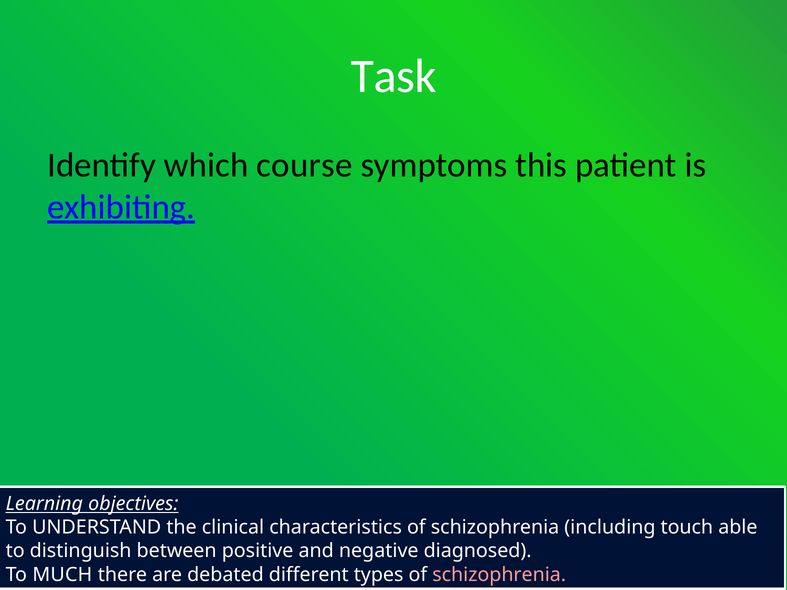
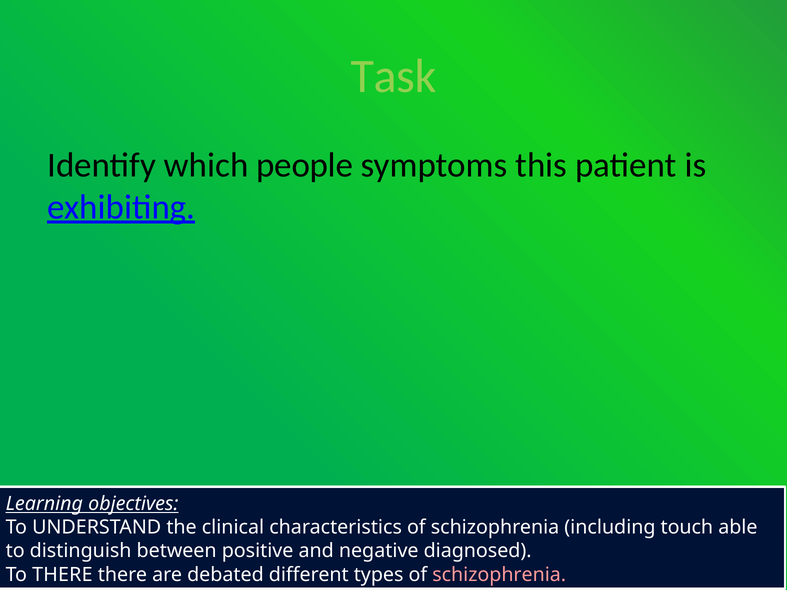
Task colour: white -> light green (394, 76)
course: course -> people (305, 165)
To MUCH: MUCH -> THERE (62, 575)
